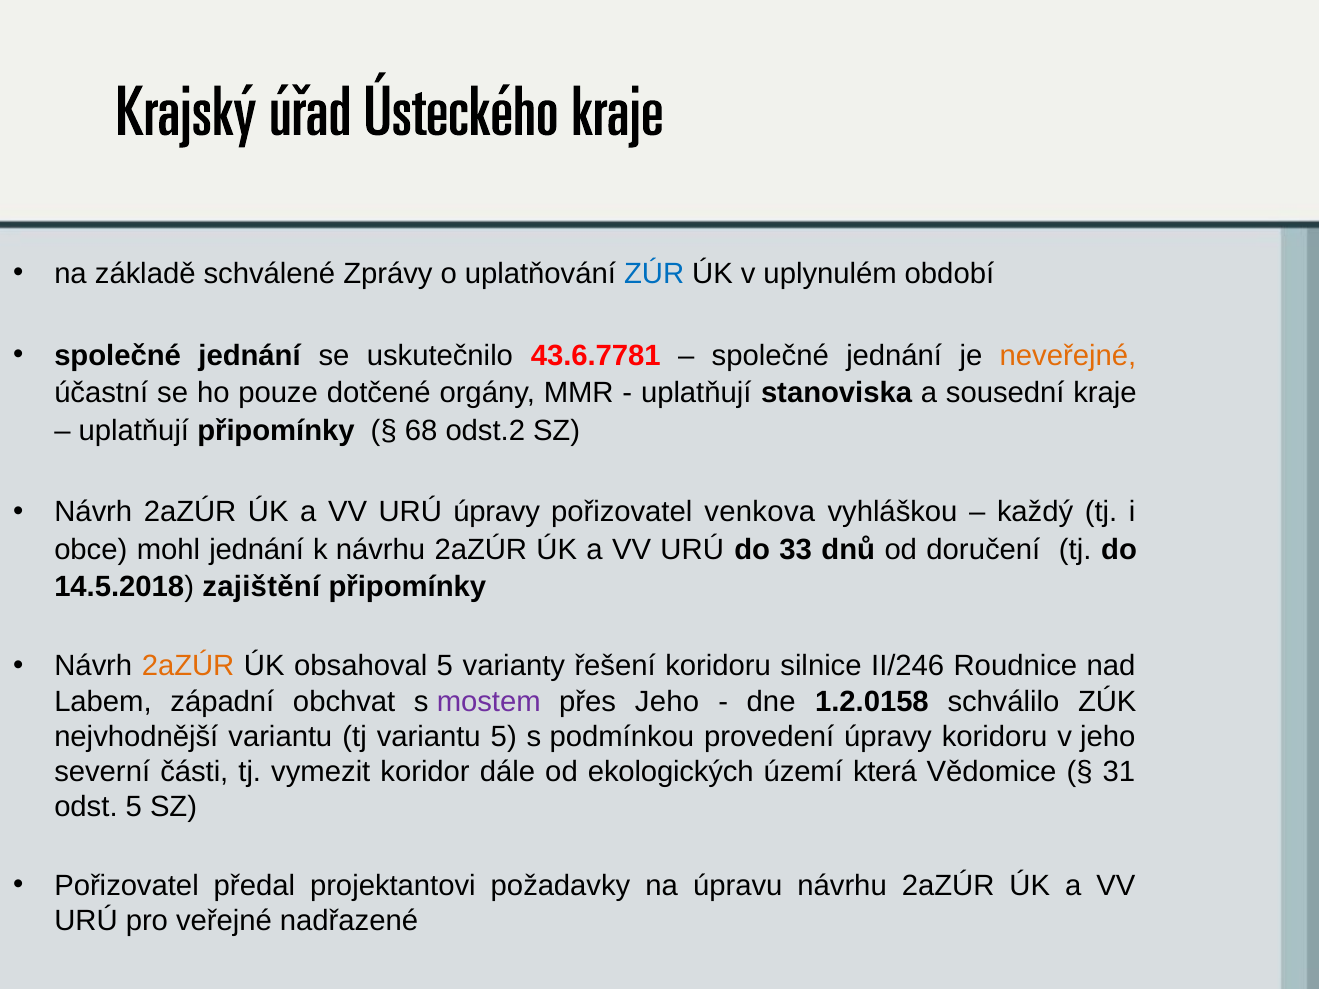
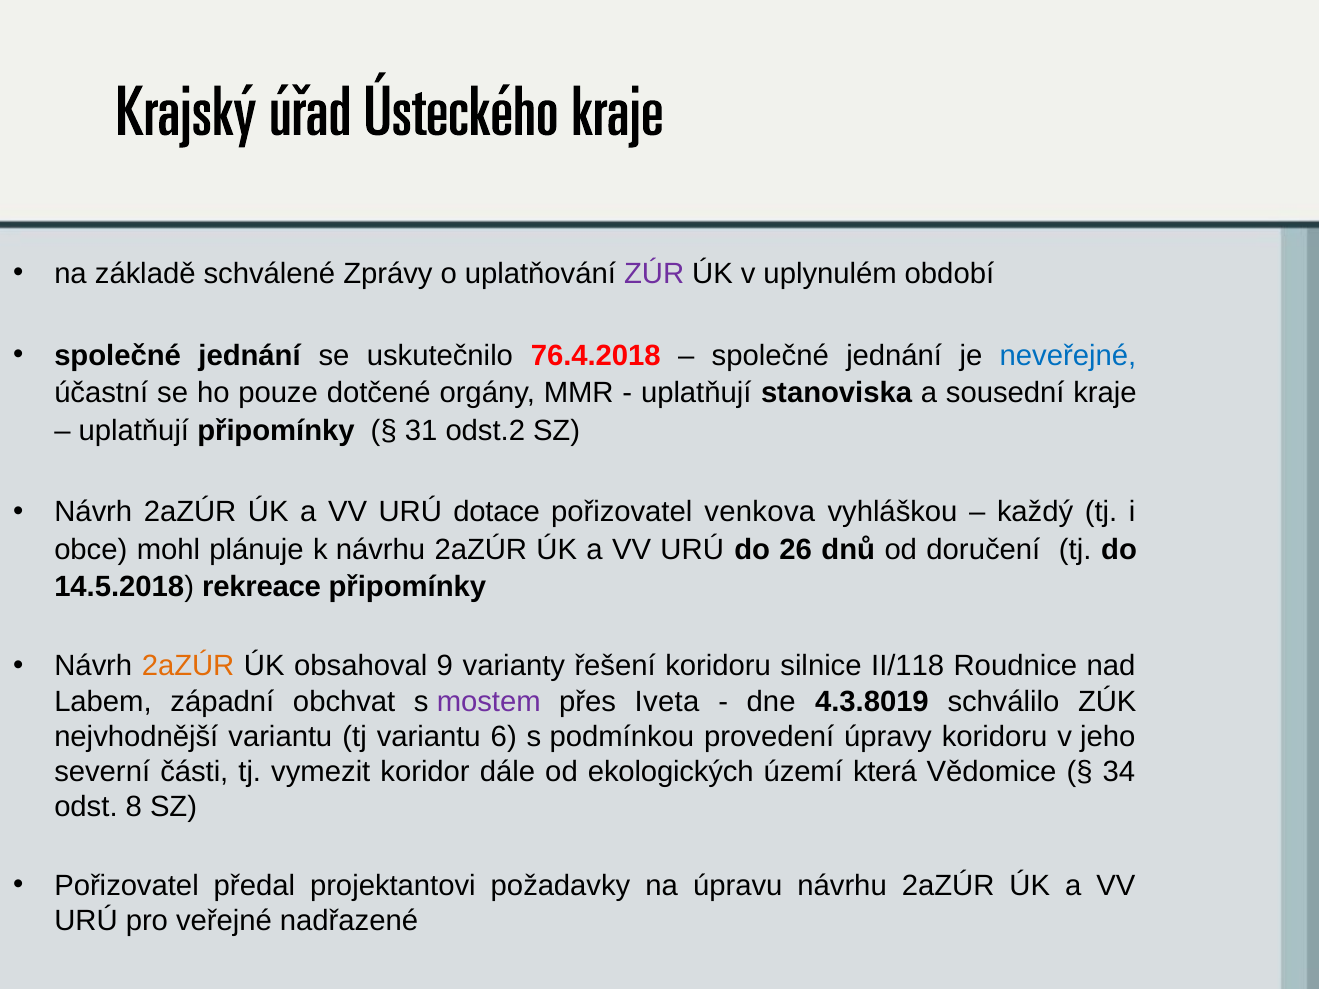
ZÚR colour: blue -> purple (654, 274)
43.6.7781: 43.6.7781 -> 76.4.2018 (596, 356)
neveřejné colour: orange -> blue (1068, 356)
68: 68 -> 31 (421, 431)
URÚ úpravy: úpravy -> dotace (497, 512)
mohl jednání: jednání -> plánuje (257, 550)
33: 33 -> 26 (796, 550)
zajištění: zajištění -> rekreace (262, 587)
obsahoval 5: 5 -> 9 (445, 667)
II/246: II/246 -> II/118 (908, 667)
přes Jeho: Jeho -> Iveta (667, 702)
1.2.0158: 1.2.0158 -> 4.3.8019 (872, 702)
variantu 5: 5 -> 6 (504, 737)
31: 31 -> 34 (1119, 772)
odst 5: 5 -> 8 (134, 807)
